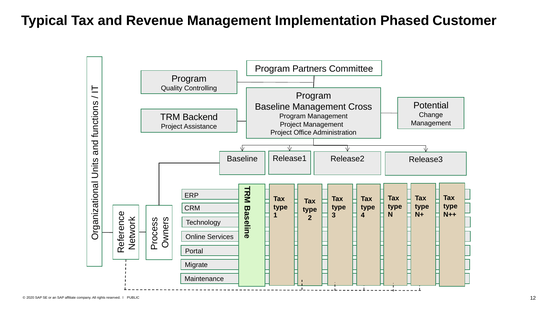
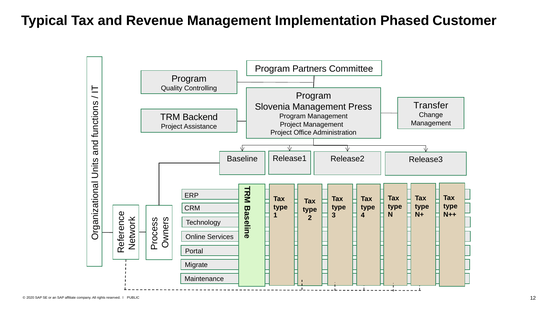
Potential: Potential -> Transfer (431, 106)
Baseline: Baseline -> Slovenia (272, 107)
Cross: Cross -> Press (360, 107)
